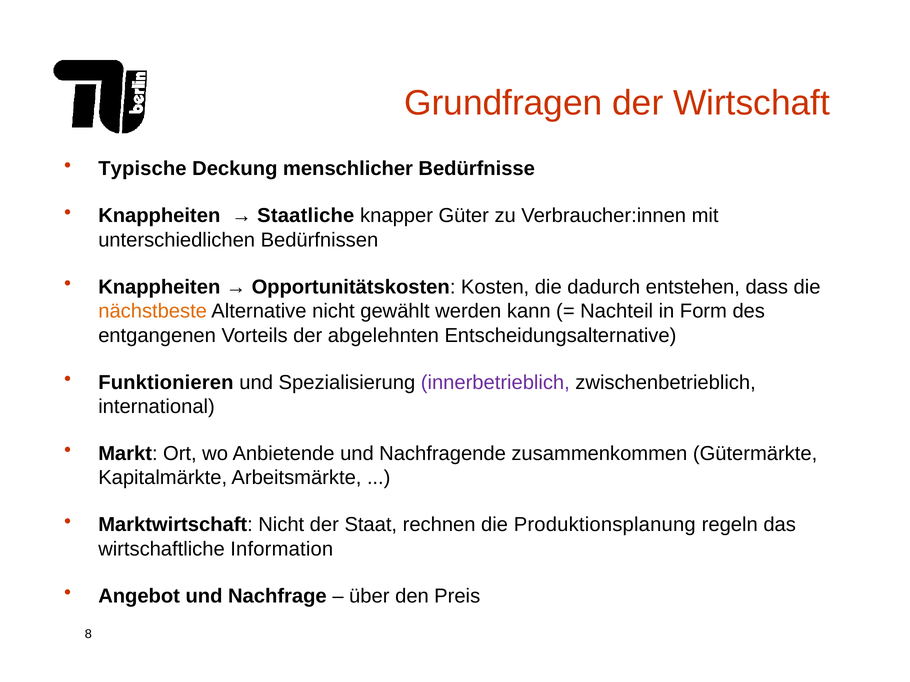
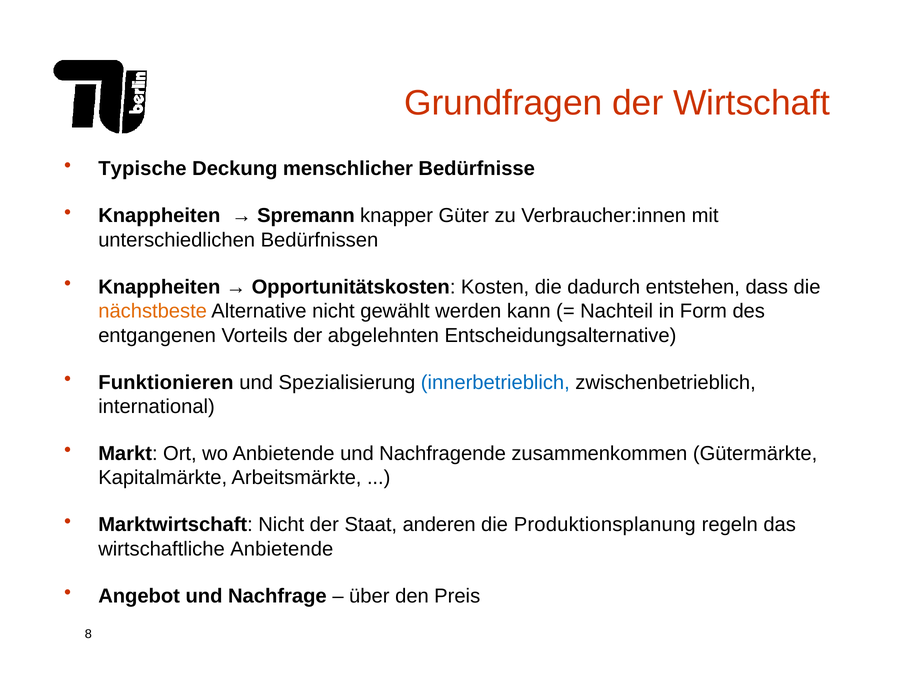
Staatliche: Staatliche -> Spremann (306, 216)
innerbetrieblich colour: purple -> blue (495, 383)
rechnen: rechnen -> anderen (439, 525)
wirtschaftliche Information: Information -> Anbietende (282, 549)
